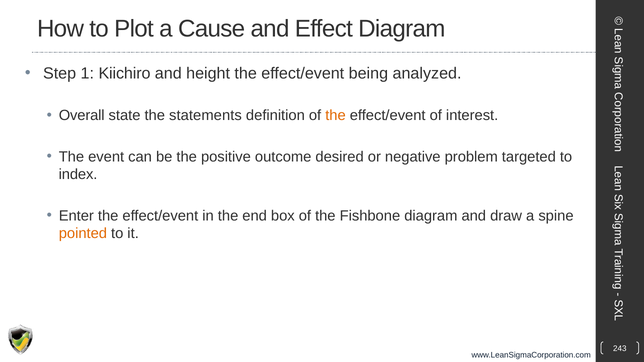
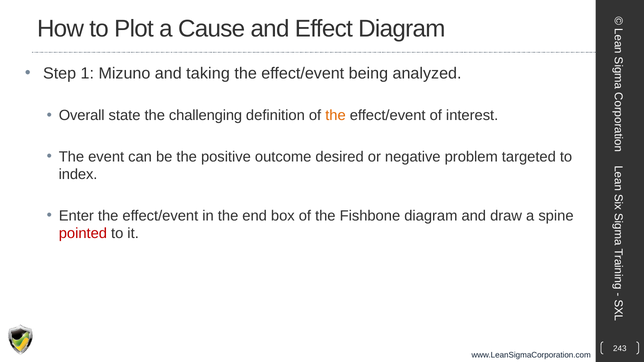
Kiichiro: Kiichiro -> Mizuno (124, 74)
height: height -> taking (208, 74)
statements: statements -> challenging (206, 116)
pointed colour: orange -> red (83, 234)
